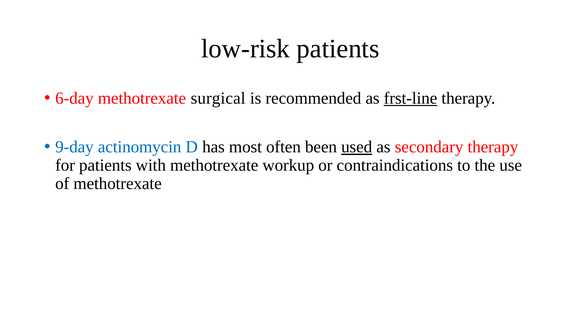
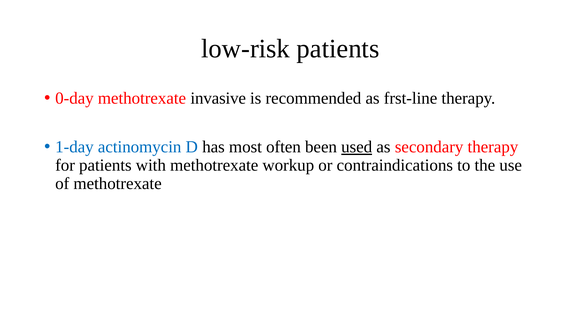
6-day: 6-day -> 0-day (74, 98)
surgical: surgical -> invasive (218, 98)
frst-line underline: present -> none (411, 98)
9-day: 9-day -> 1-day (74, 147)
